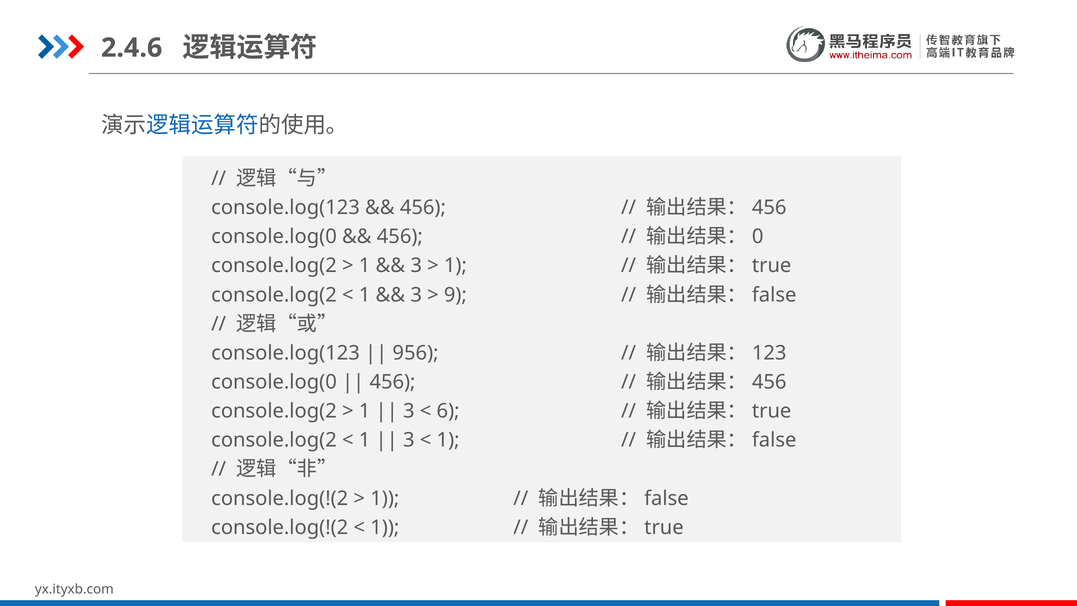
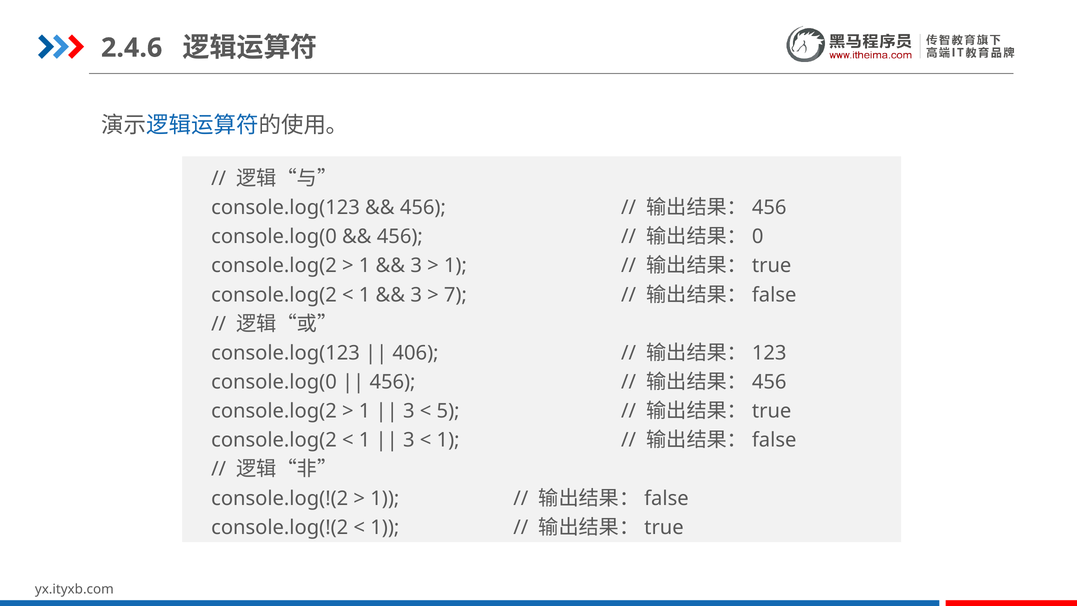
9: 9 -> 7 (455, 295)
956: 956 -> 406 (416, 353)
6: 6 -> 5 (448, 411)
